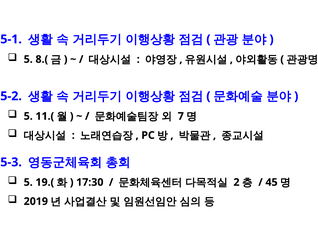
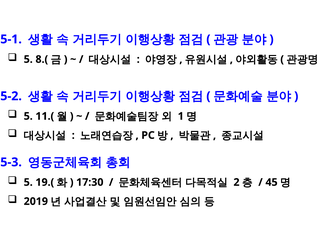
7: 7 -> 1 (181, 116)
